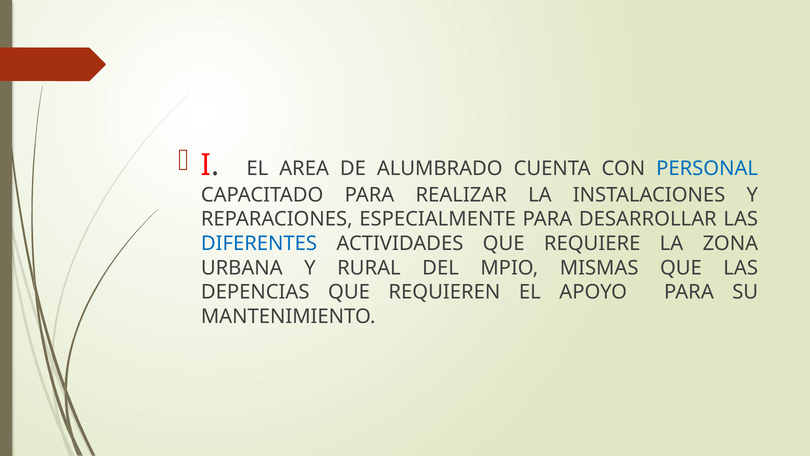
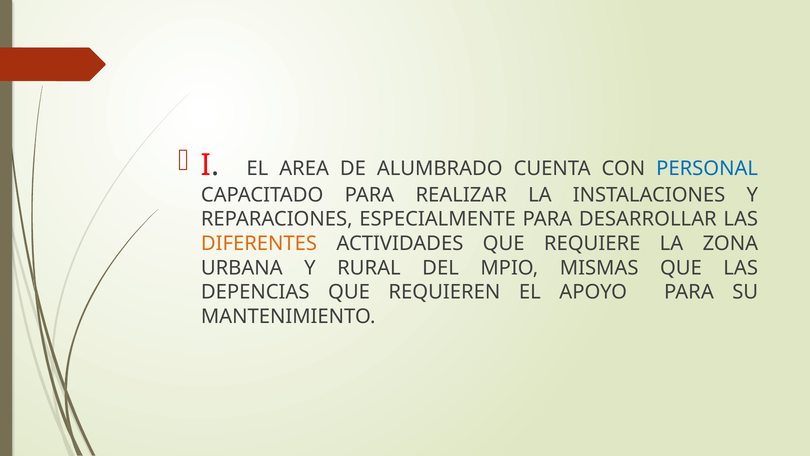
DIFERENTES colour: blue -> orange (259, 243)
